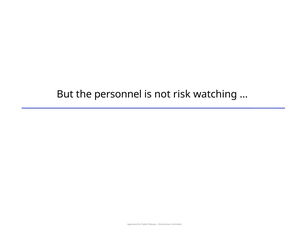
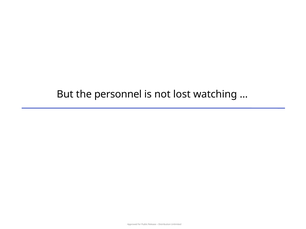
risk: risk -> lost (182, 95)
